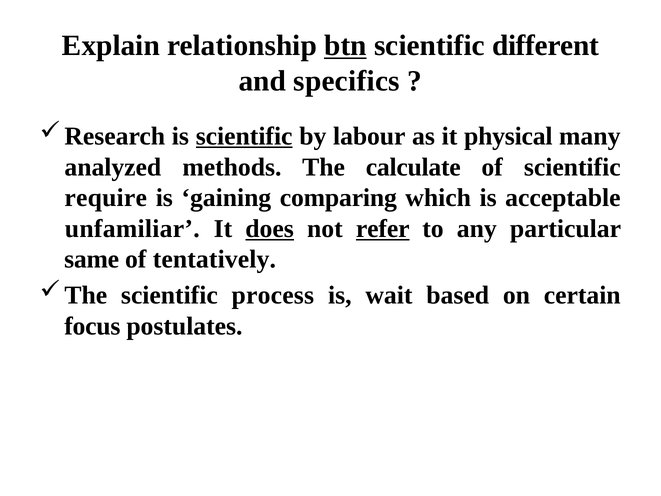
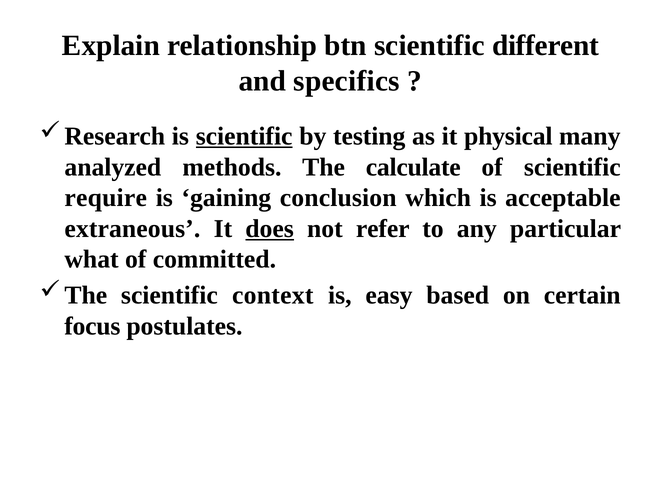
btn underline: present -> none (345, 46)
labour: labour -> testing (369, 136)
comparing: comparing -> conclusion (338, 198)
unfamiliar: unfamiliar -> extraneous (132, 229)
refer underline: present -> none (383, 229)
same: same -> what (92, 259)
tentatively: tentatively -> committed (214, 259)
process: process -> context (273, 295)
wait: wait -> easy (389, 295)
